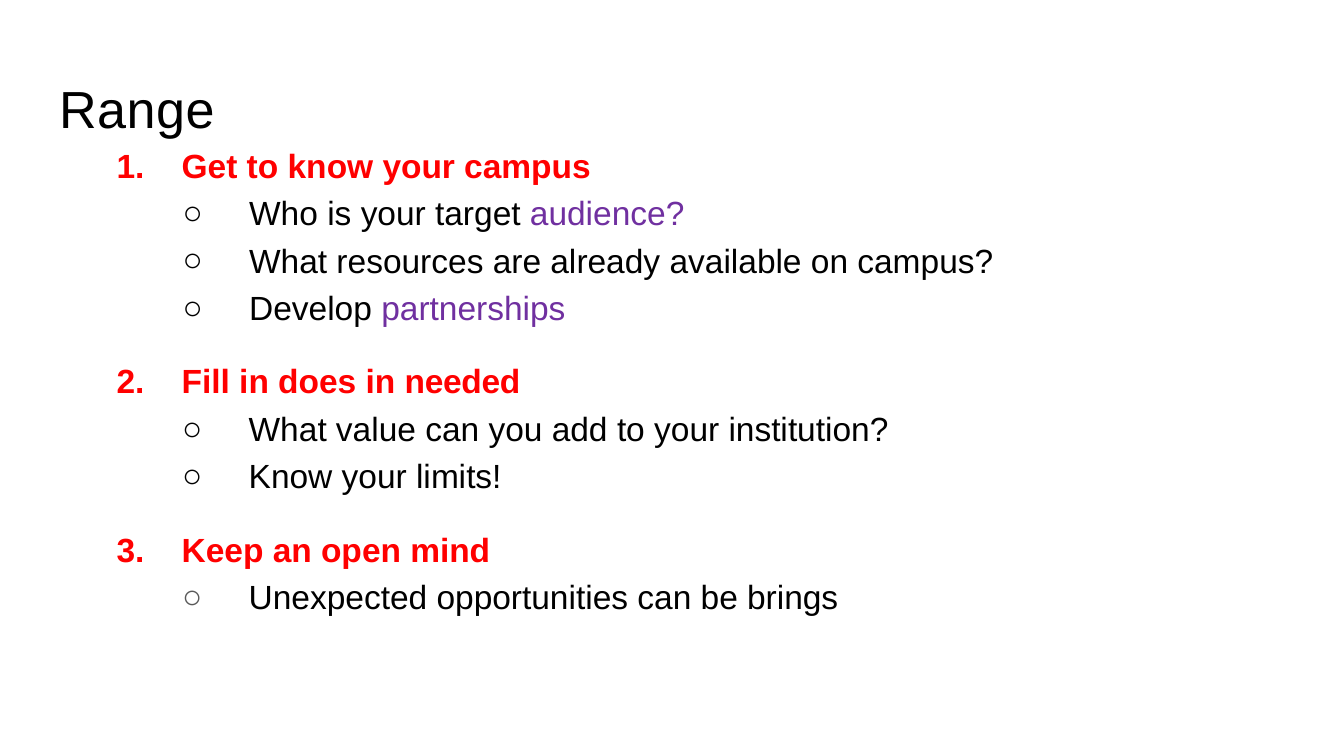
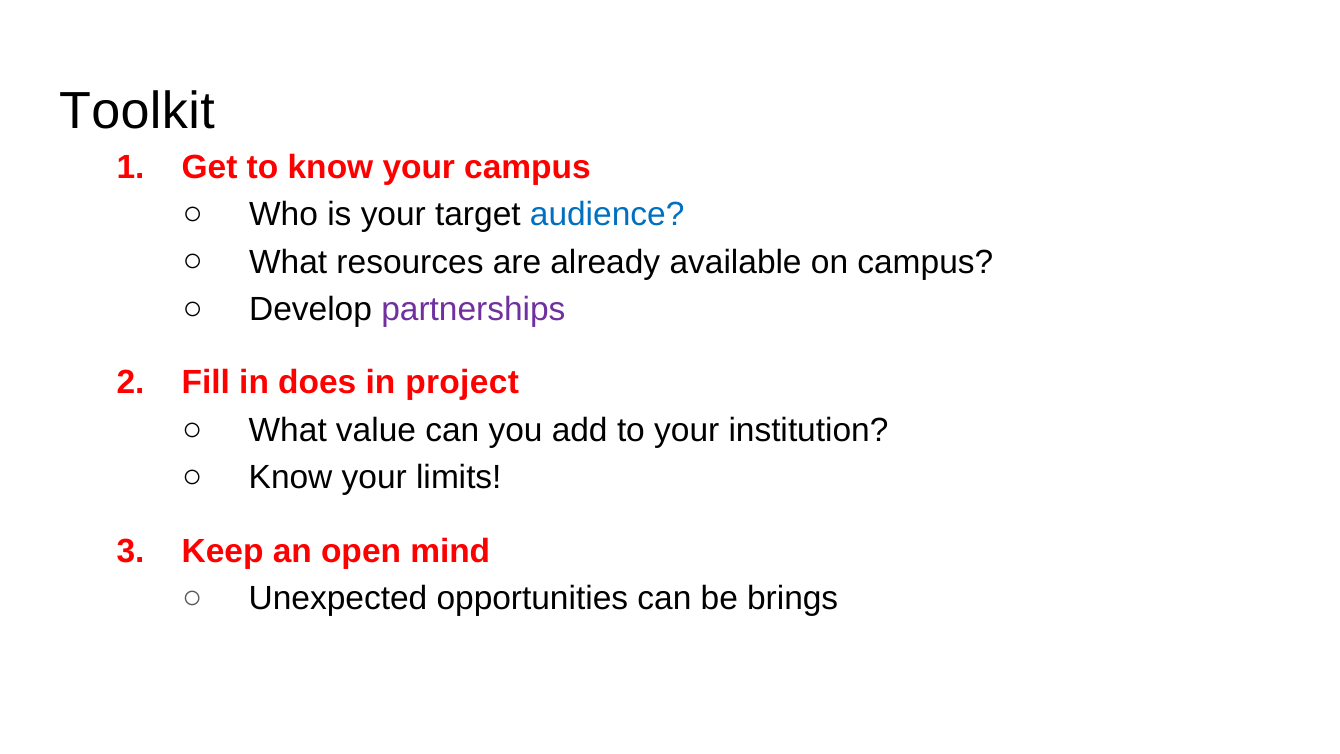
Range: Range -> Toolkit (137, 111)
audience colour: purple -> blue (607, 215)
needed: needed -> project (462, 383)
